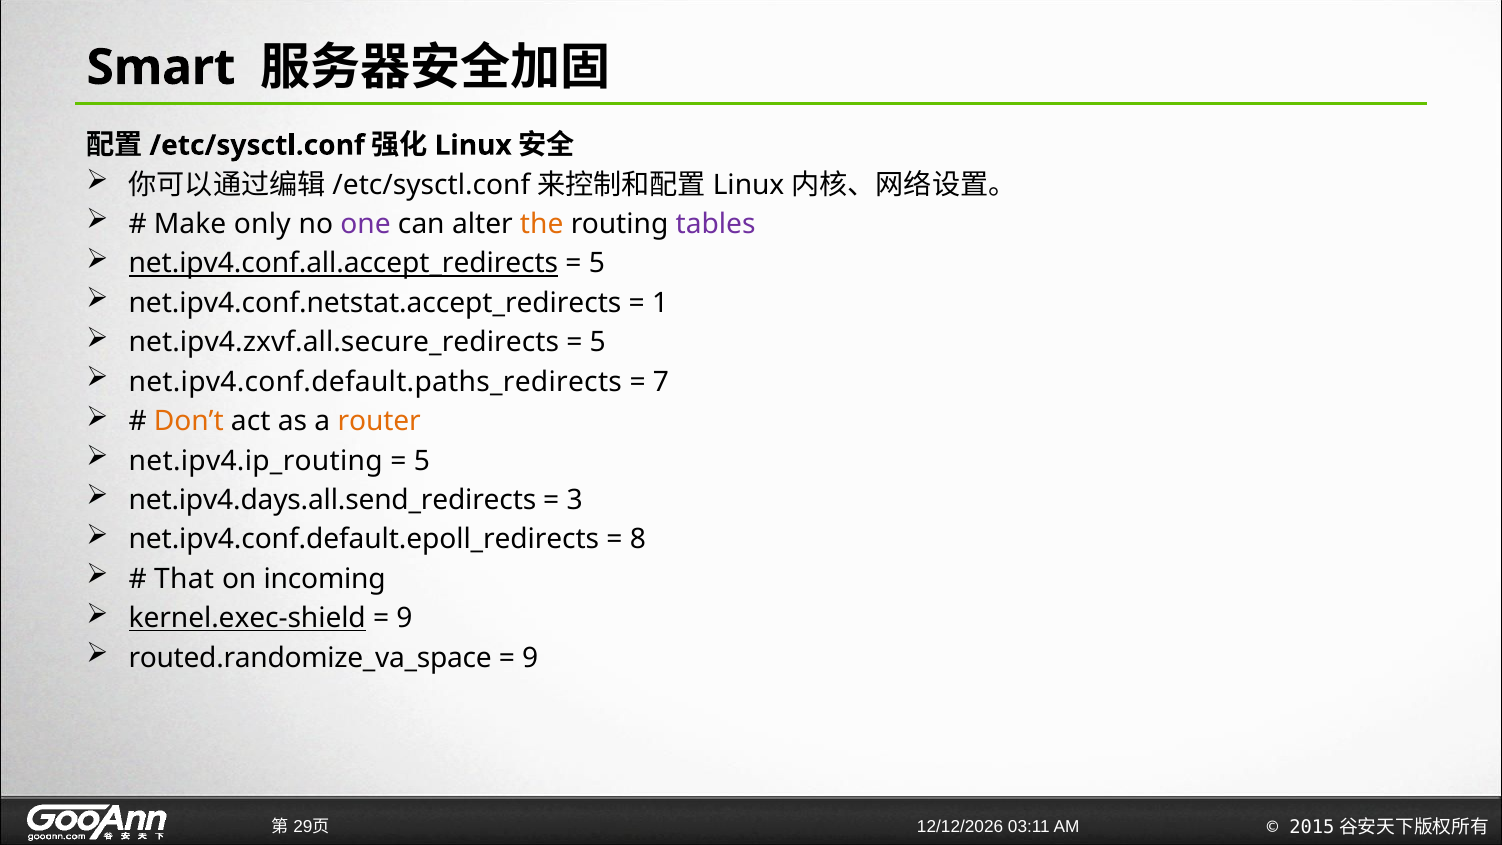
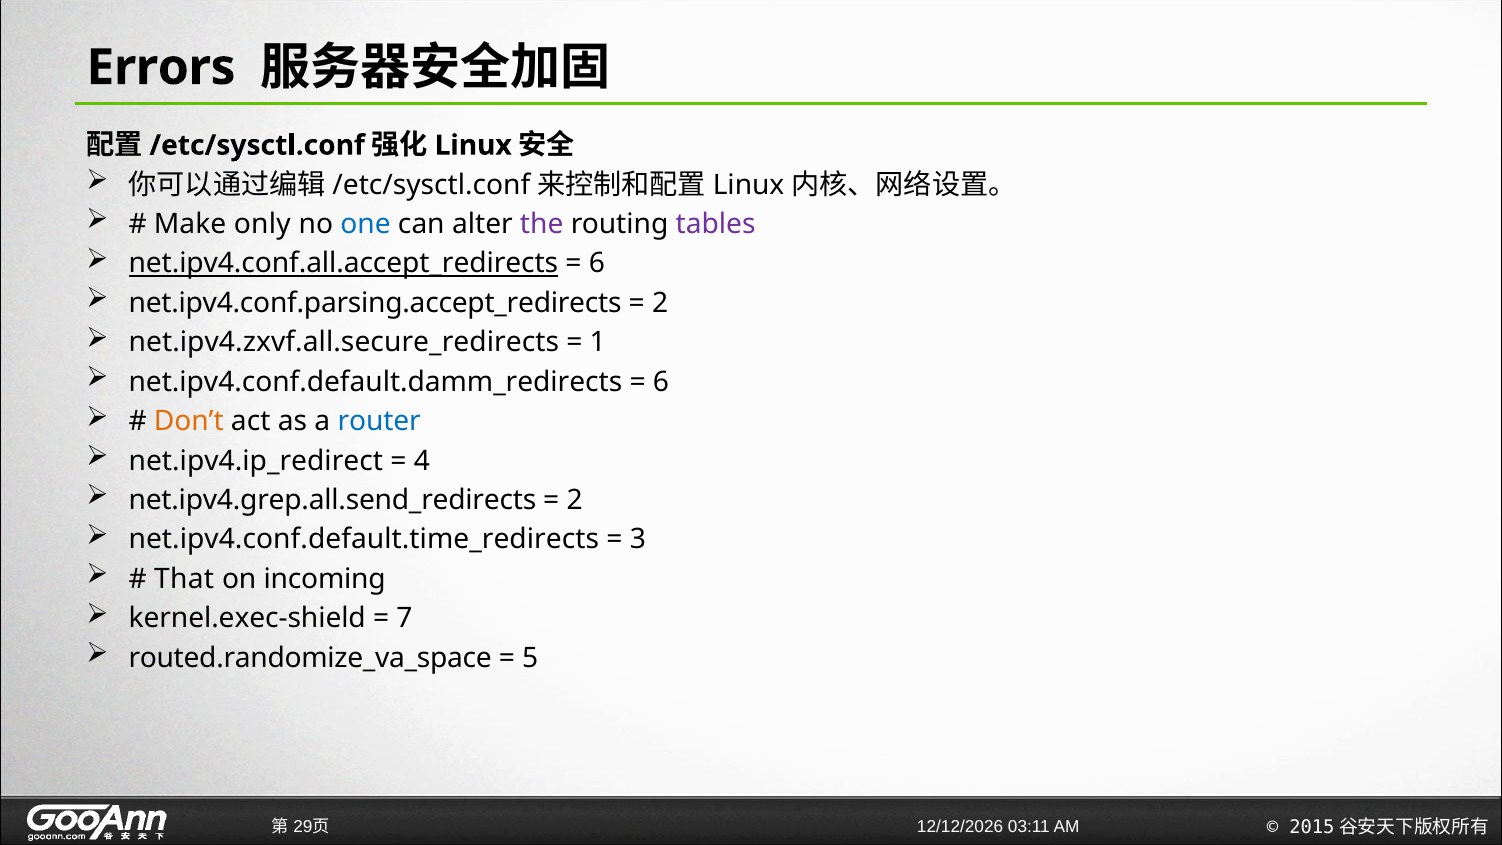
Smart: Smart -> Errors (161, 67)
one colour: purple -> blue (366, 224)
the colour: orange -> purple (542, 224)
5: 5 -> 6 (597, 264)
net.ipv4.conf.netstat.accept_redirects: net.ipv4.conf.netstat.accept_redirects -> net.ipv4.conf.parsing.accept_redirects (375, 303)
1: 1 -> 2 (660, 303)
5: 5 -> 1 (598, 342)
net.ipv4.conf.default.paths_redirects: net.ipv4.conf.default.paths_redirects -> net.ipv4.conf.default.damm_redirects (375, 382)
7: 7 -> 6 (661, 382)
router colour: orange -> blue (379, 421)
net.ipv4.ip_routing: net.ipv4.ip_routing -> net.ipv4.ip_redirect (256, 461)
5: 5 -> 4 (422, 461)
net.ipv4.days.all.send_redirects: net.ipv4.days.all.send_redirects -> net.ipv4.grep.all.send_redirects (332, 500)
3: 3 -> 2 (575, 500)
net.ipv4.conf.default.epoll_redirects: net.ipv4.conf.default.epoll_redirects -> net.ipv4.conf.default.time_redirects (364, 540)
8: 8 -> 3 (638, 540)
kernel.exec-shield underline: present -> none (247, 618)
9: 9 -> 7 (405, 618)
9: 9 -> 5 (530, 658)
